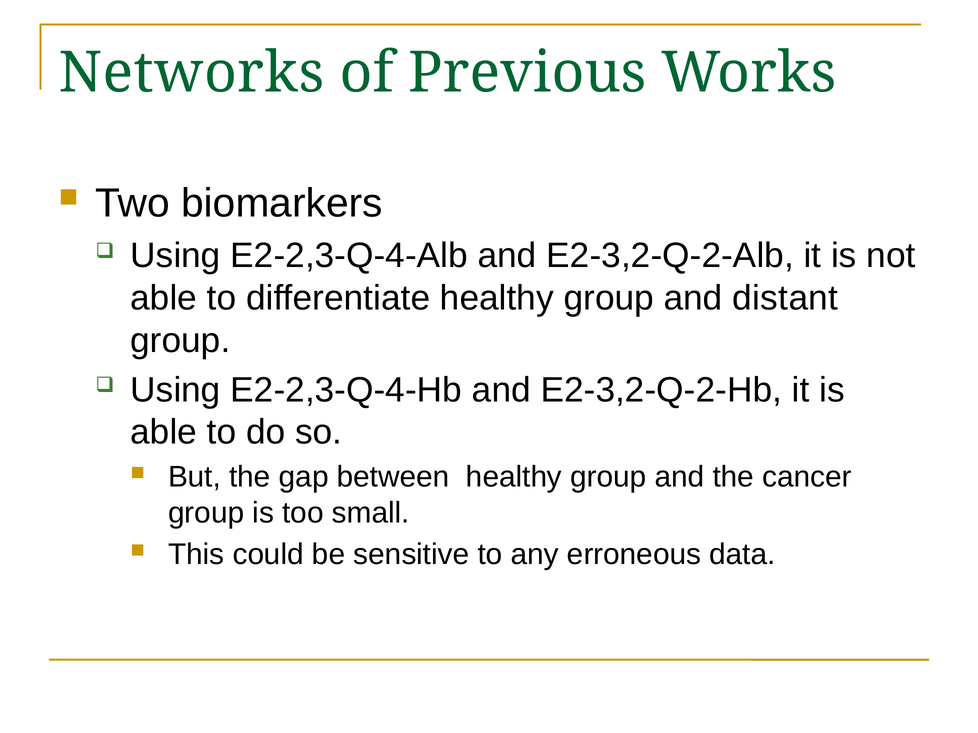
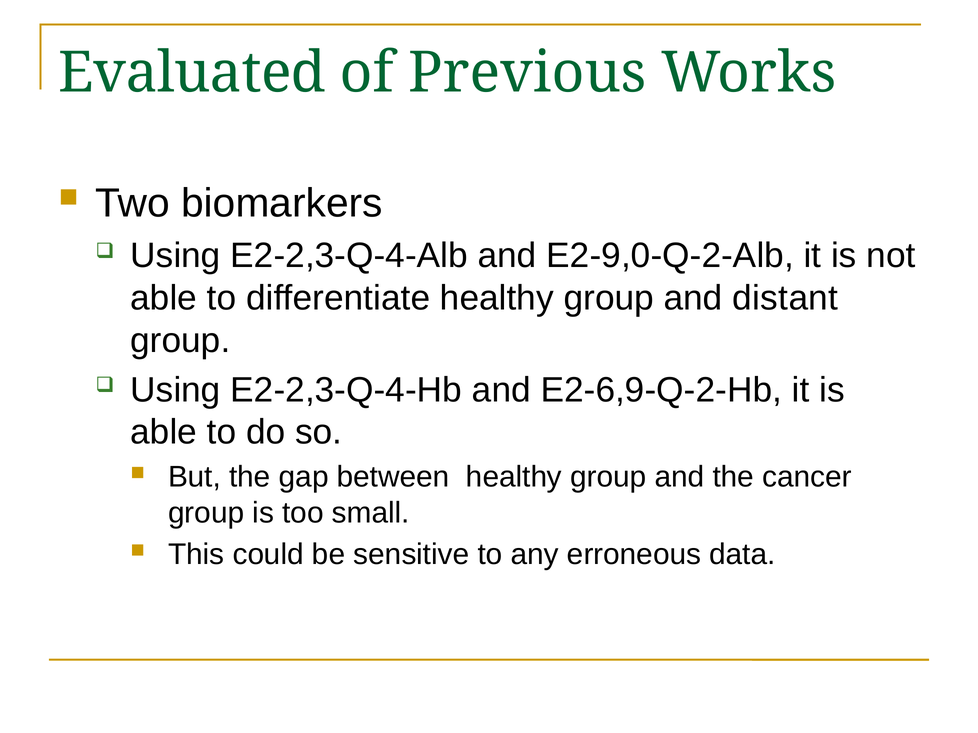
Networks: Networks -> Evaluated (192, 73)
E2-3,2-Q-2-Alb: E2-3,2-Q-2-Alb -> E2-9,0-Q-2-Alb (670, 256)
E2-3,2-Q-2-Hb: E2-3,2-Q-2-Hb -> E2-6,9-Q-2-Hb (661, 390)
